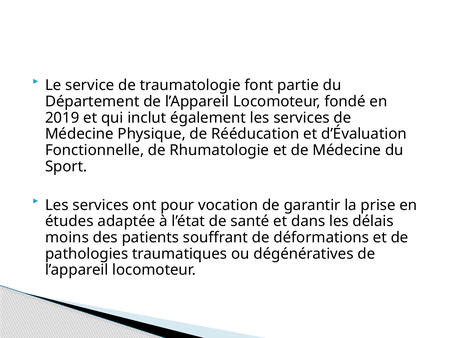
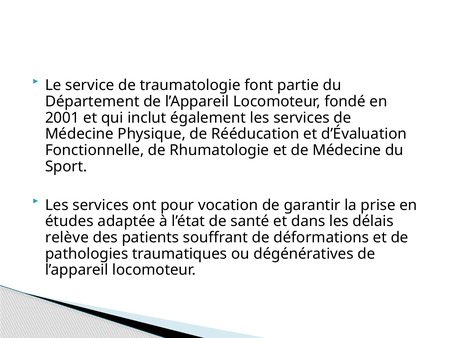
2019: 2019 -> 2001 (62, 118)
moins: moins -> relève (67, 238)
